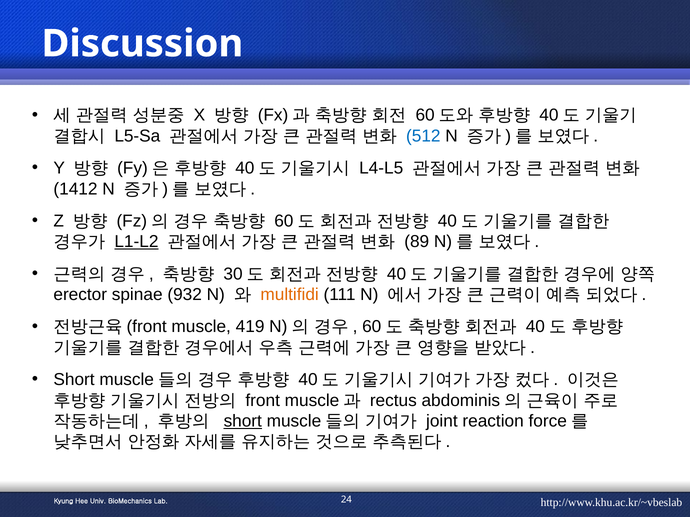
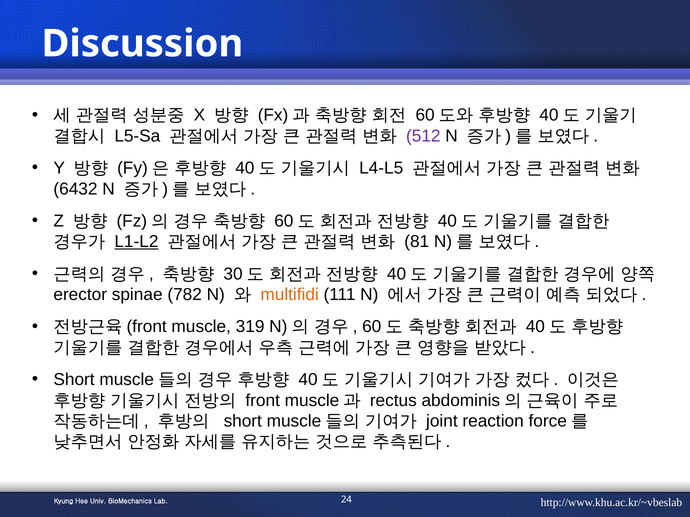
512 colour: blue -> purple (423, 136)
1412: 1412 -> 6432 (76, 189)
89: 89 -> 81 (417, 242)
932: 932 -> 782 (185, 295)
419: 419 -> 319 (250, 327)
short underline: present -> none (243, 421)
